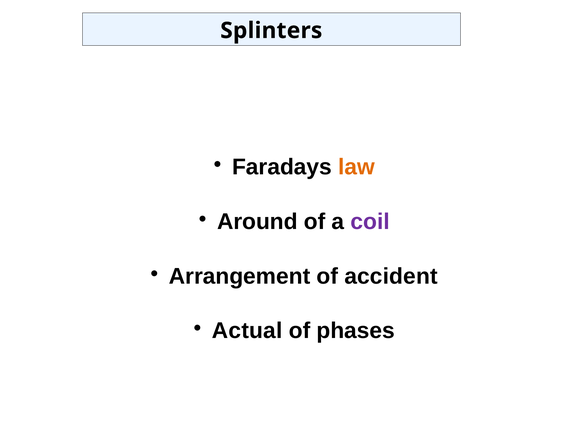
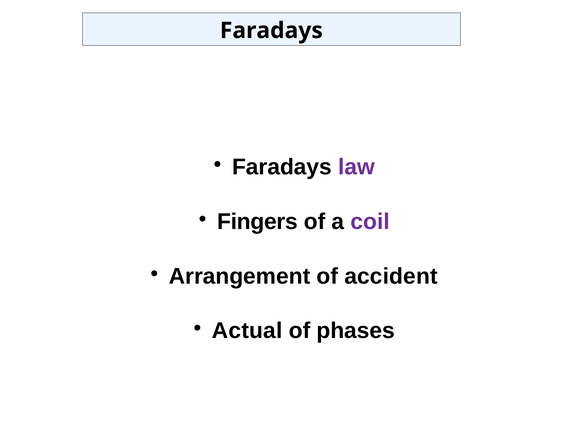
Splinters: Splinters -> Faradays (271, 31)
law colour: orange -> purple (357, 167)
Around: Around -> Fingers (257, 222)
